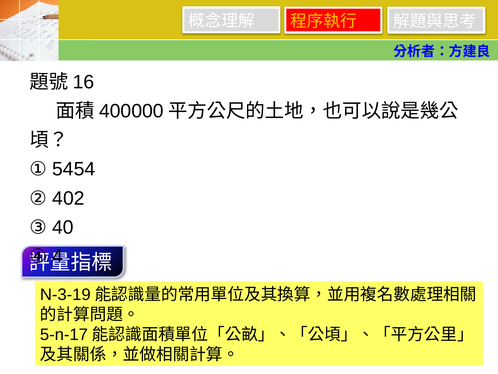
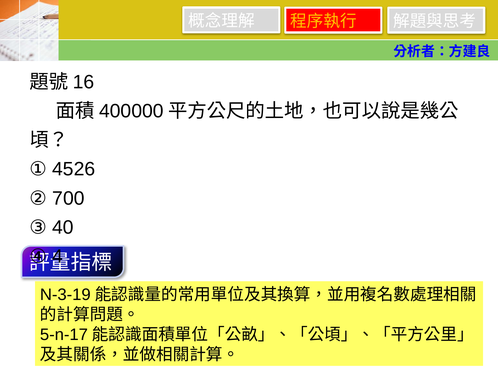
5454: 5454 -> 4526 (74, 169)
402: 402 -> 700 (68, 198)
